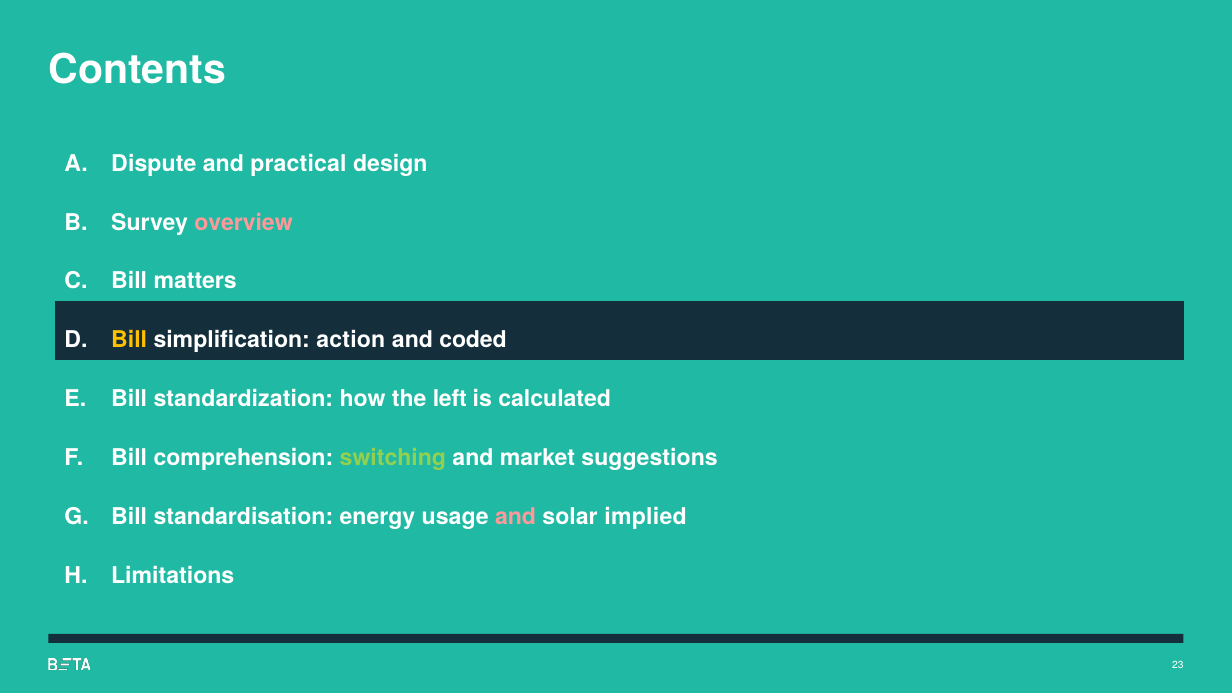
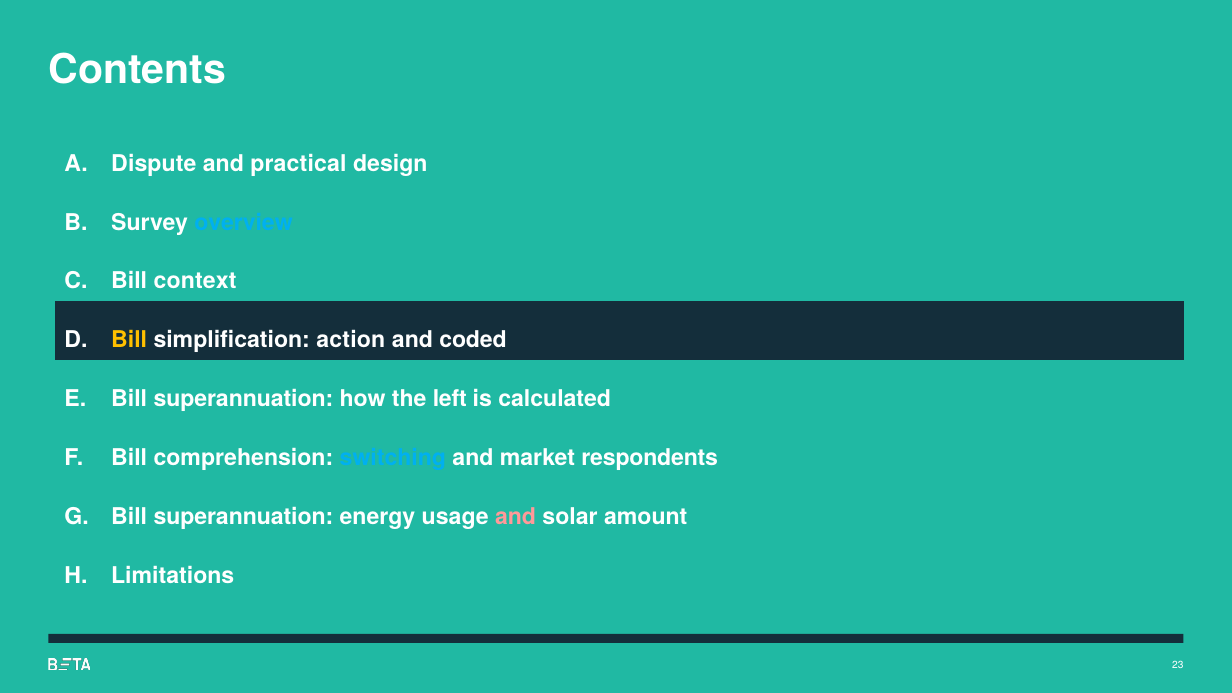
overview colour: pink -> light blue (244, 222)
matters: matters -> context (195, 281)
E Bill standardization: standardization -> superannuation (243, 399)
switching colour: light green -> light blue (393, 458)
suggestions: suggestions -> respondents (650, 458)
G Bill standardisation: standardisation -> superannuation (243, 517)
implied: implied -> amount (646, 517)
